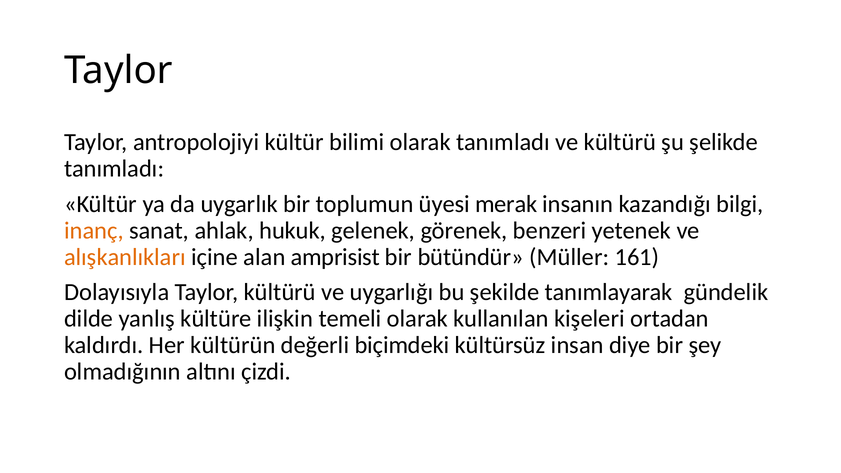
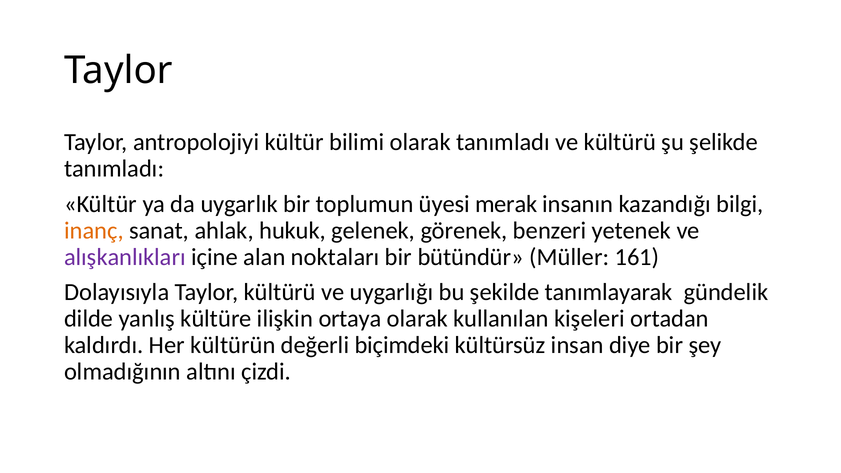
alışkanlıkları colour: orange -> purple (125, 257)
amprisist: amprisist -> noktaları (335, 257)
temeli: temeli -> ortaya (350, 319)
